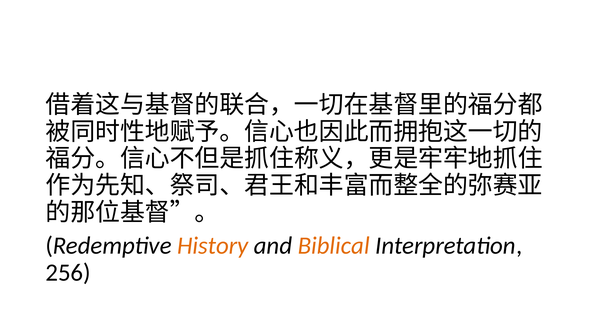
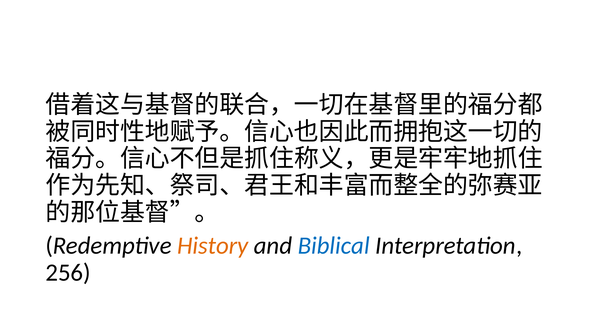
Biblical colour: orange -> blue (334, 245)
